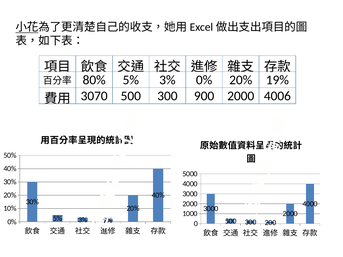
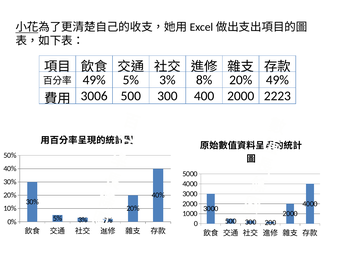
80%: 80% -> 49% (94, 80)
3% 0%: 0% -> 8% (204, 80)
20% 19%: 19% -> 49% (277, 80)
3070: 3070 -> 3006 (94, 96)
900: 900 -> 400 (204, 96)
4006: 4006 -> 2223 (277, 96)
